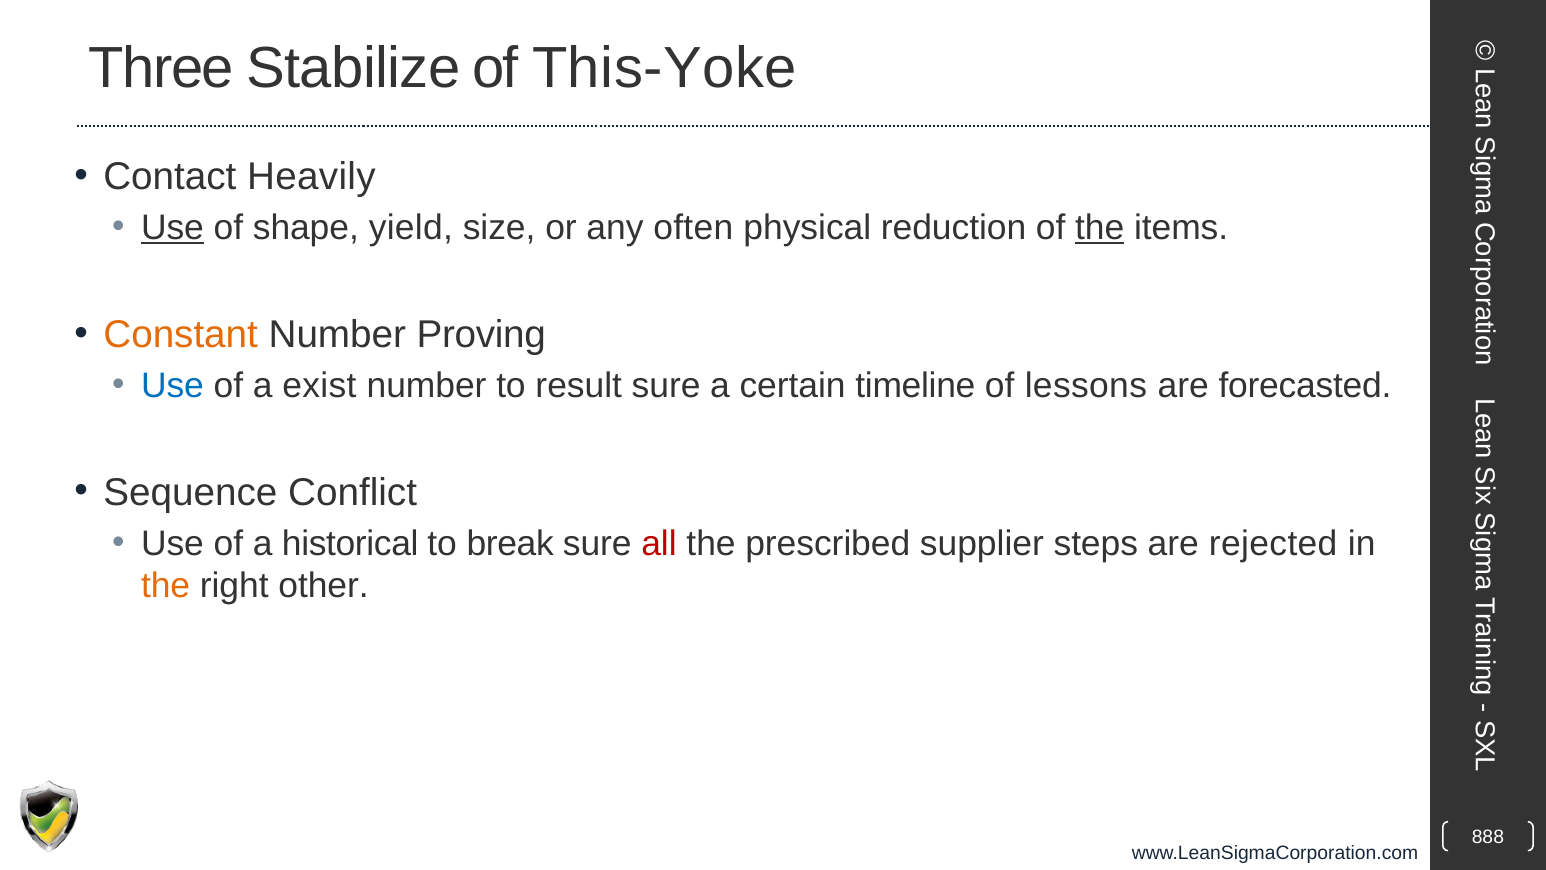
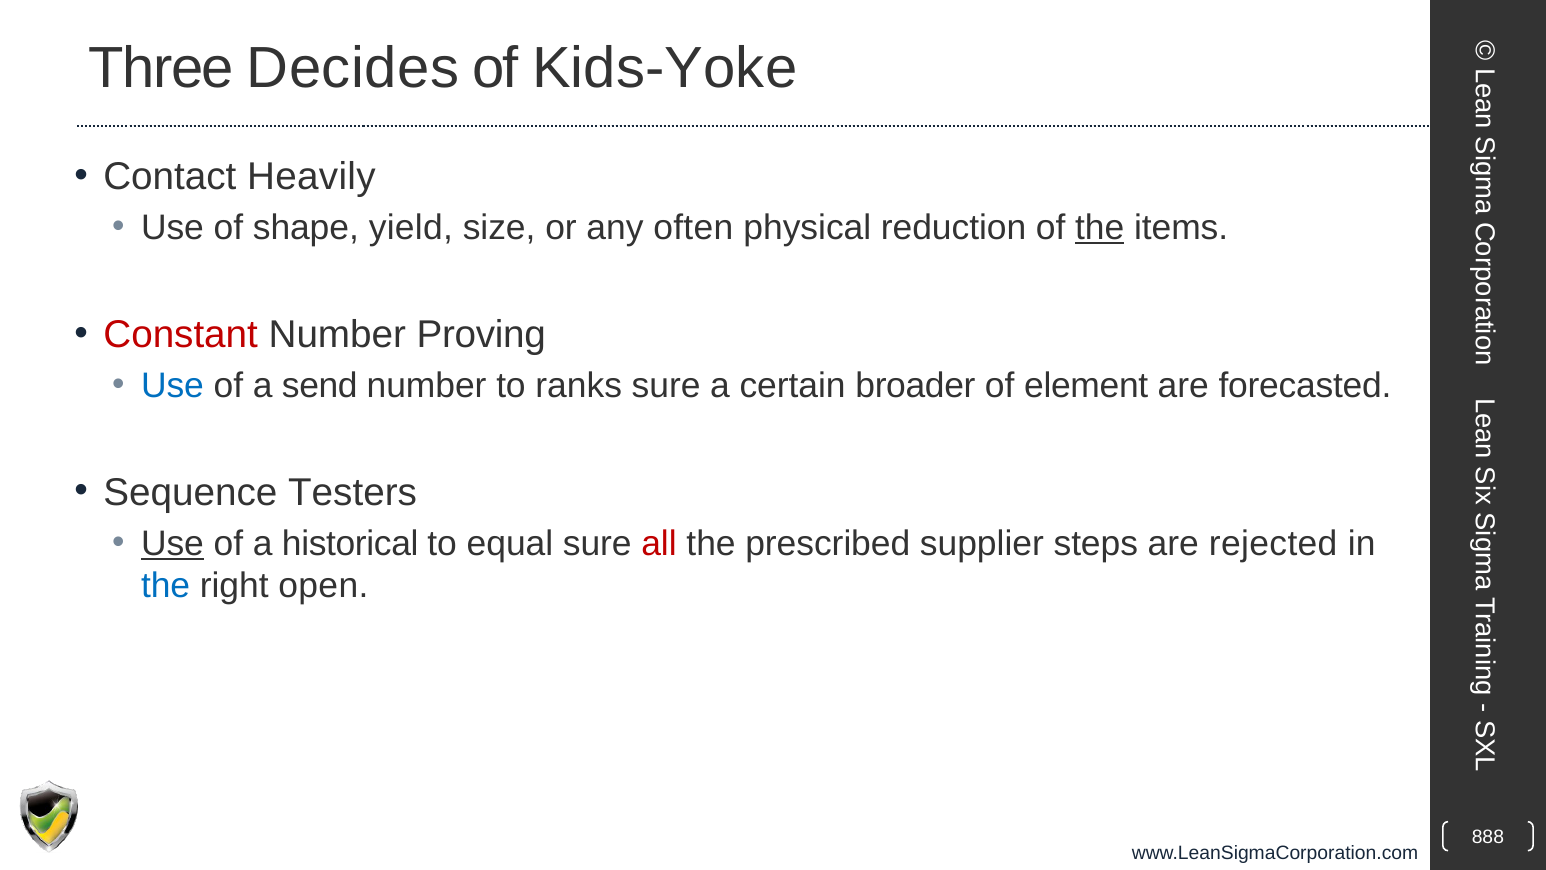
Stabilize: Stabilize -> Decides (353, 69)
This-Yoke: This-Yoke -> Kids-Yoke (665, 69)
Use underline: present -> none (172, 228)
Constant colour: orange -> red (181, 334)
exist: exist -> send (320, 386)
result: result -> ranks (579, 386)
timeline: timeline -> broader (915, 386)
lessons: lessons -> element (1086, 386)
Conflict: Conflict -> Testers (353, 492)
Use underline: none -> present (172, 543)
break: break -> equal (510, 543)
the colour: orange -> blue (166, 586)
other: other -> open (323, 586)
